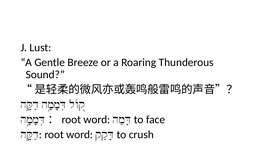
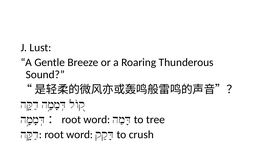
face: face -> tree (156, 120)
